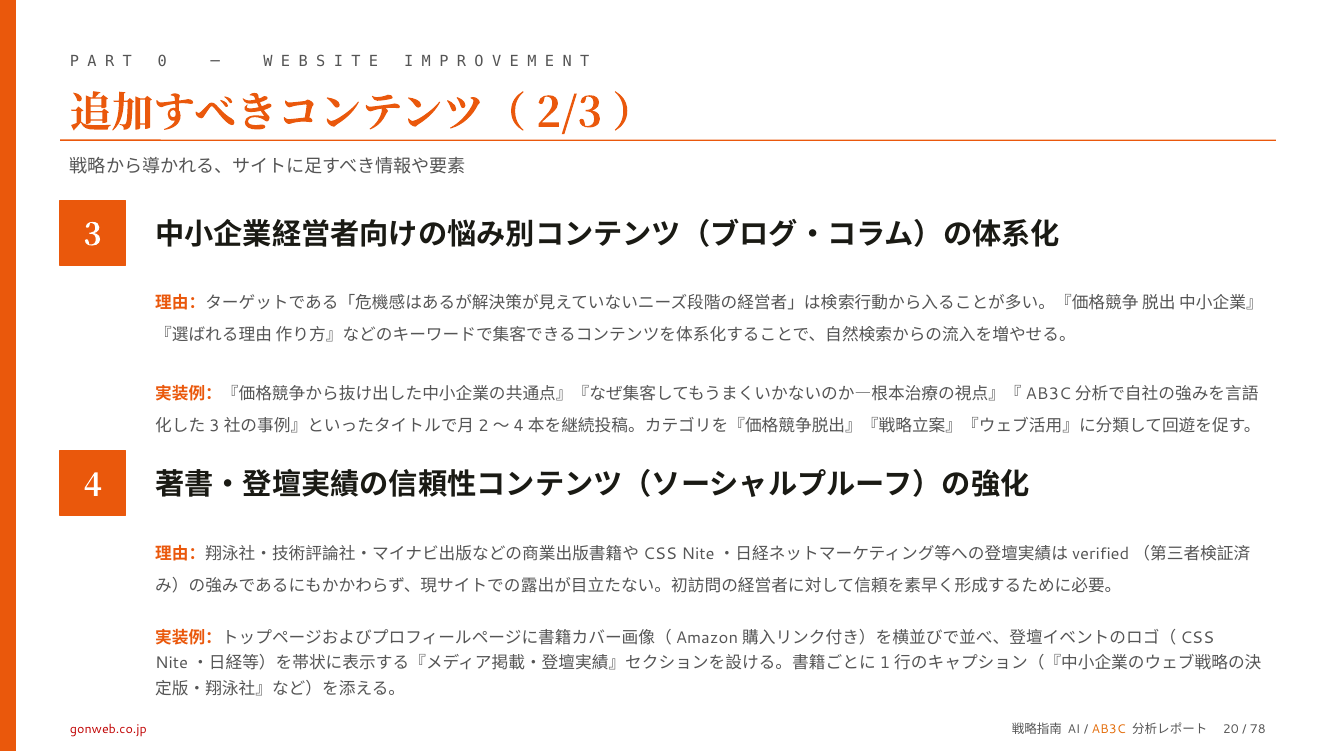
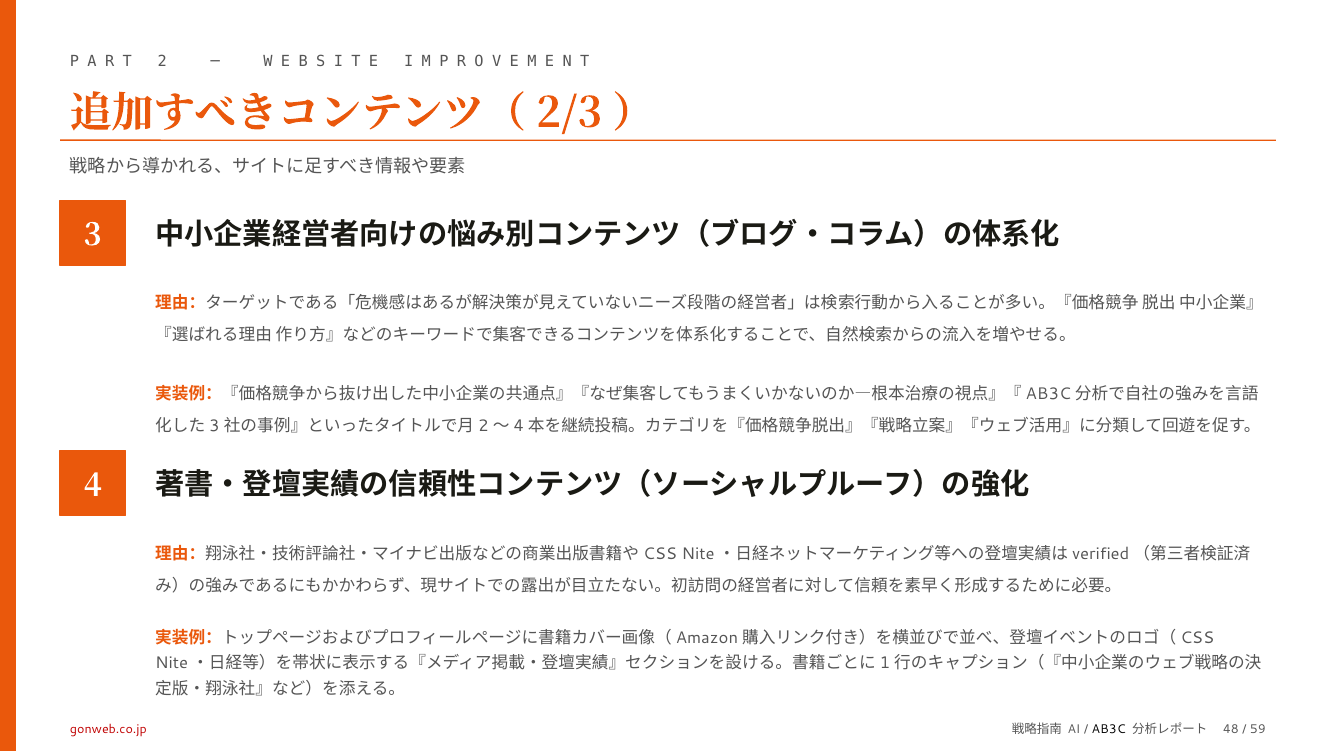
0: 0 -> 2 (162, 61)
AB3C colour: orange -> black (1109, 730)
20: 20 -> 48 (1231, 730)
78: 78 -> 59 (1258, 730)
